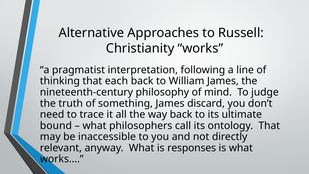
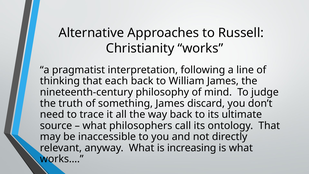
bound: bound -> source (56, 126)
responses: responses -> increasing (192, 148)
